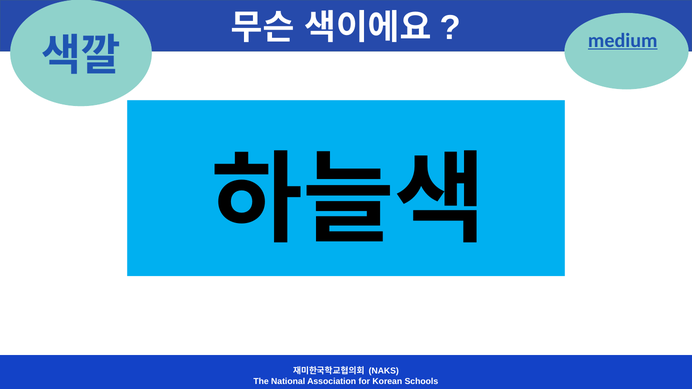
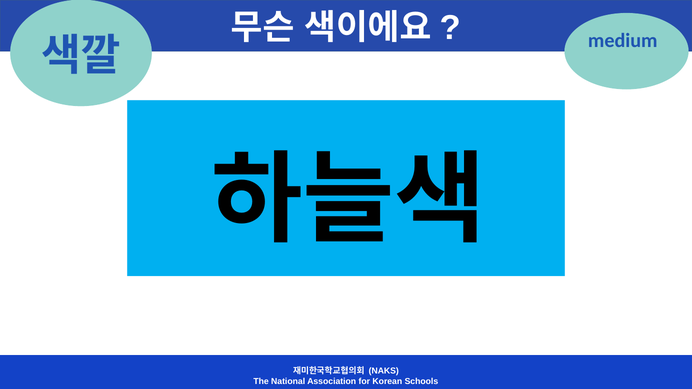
medium underline: present -> none (623, 40)
